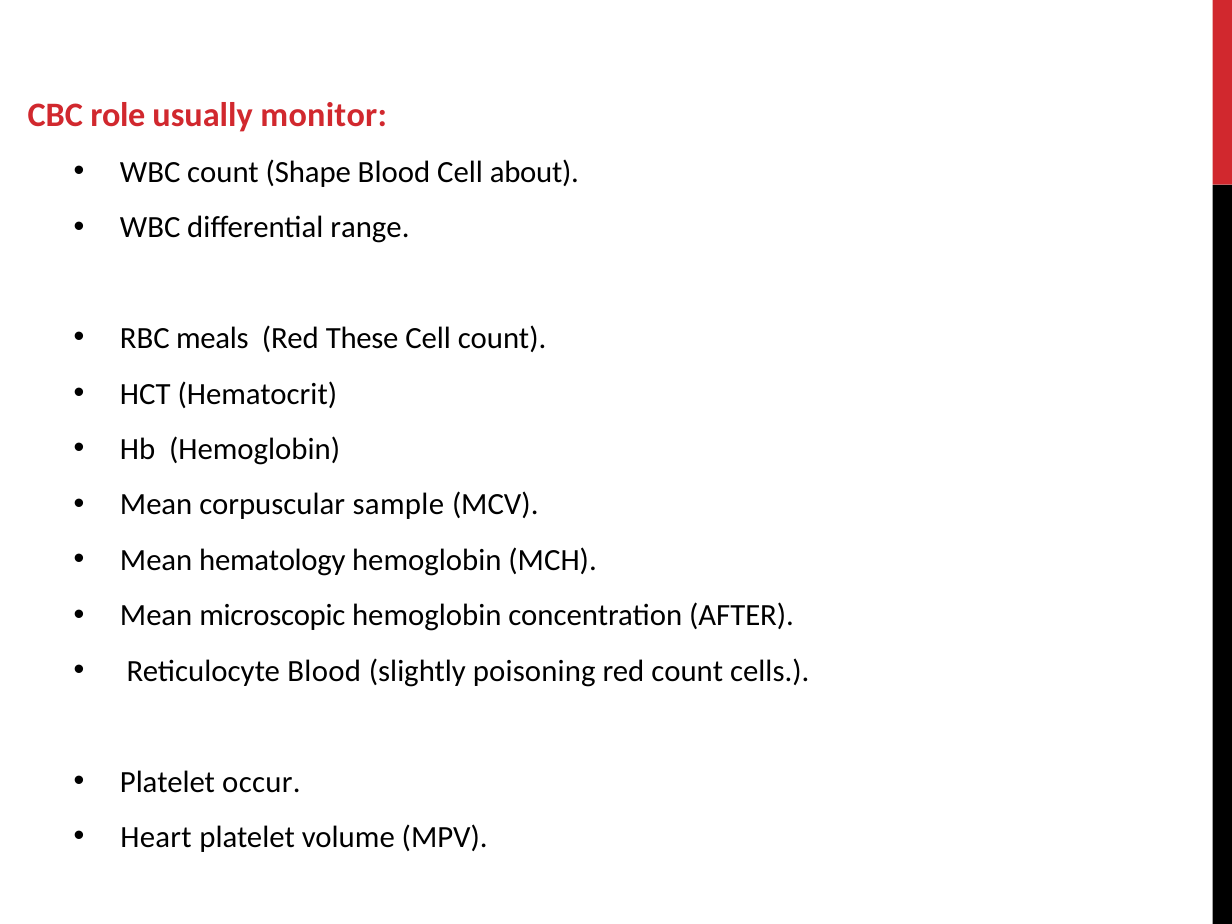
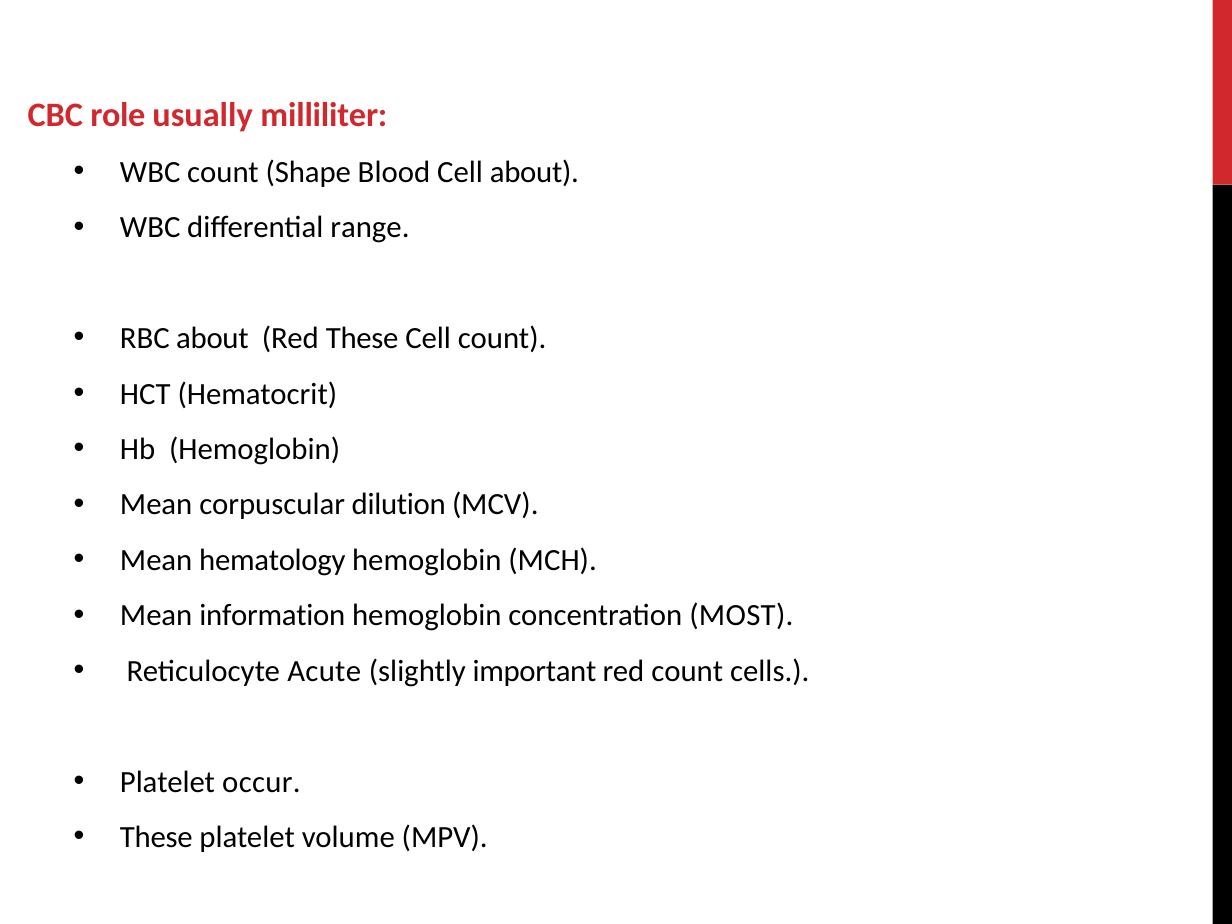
monitor: monitor -> milliliter (324, 115)
RBC meals: meals -> about (212, 338)
sample: sample -> dilution (399, 505)
microscopic: microscopic -> information (272, 616)
AFTER: AFTER -> MOST (741, 616)
Reticulocyte Blood: Blood -> Acute (324, 671)
poisoning: poisoning -> important (534, 671)
Heart: Heart -> These (156, 837)
